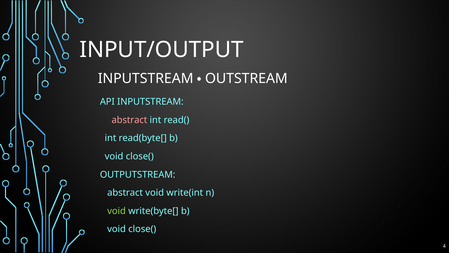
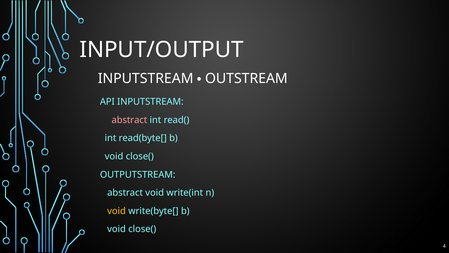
void colour: light green -> yellow (116, 211)
